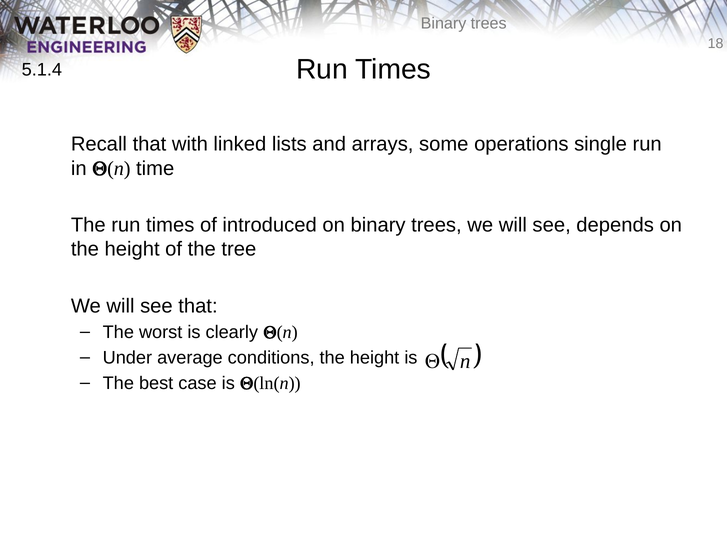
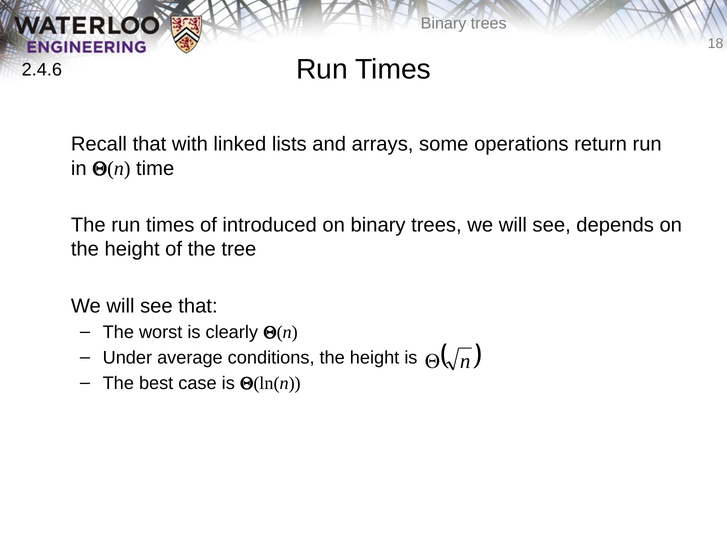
5.1.4: 5.1.4 -> 2.4.6 (42, 70)
single: single -> return (601, 144)
